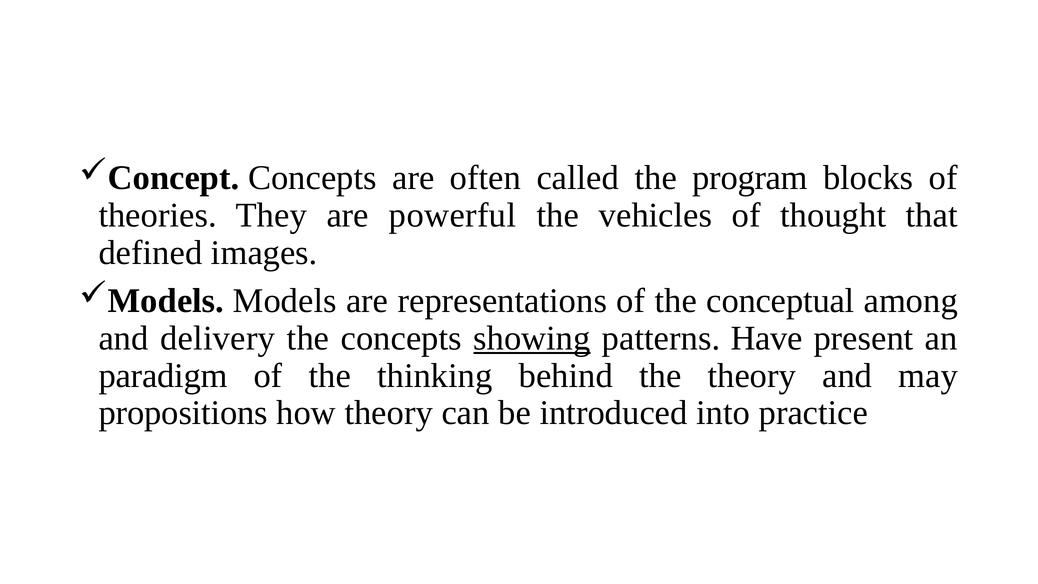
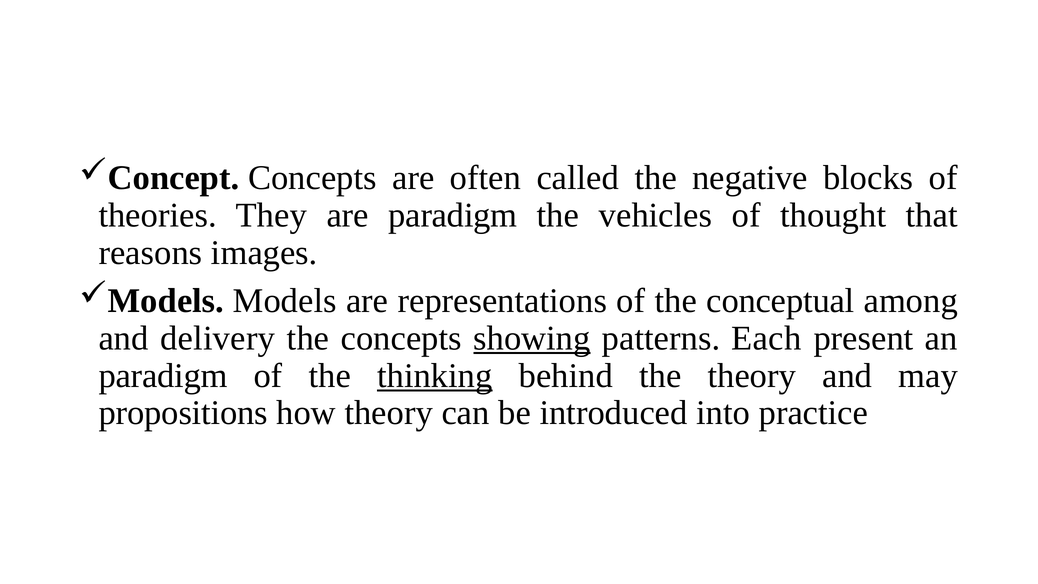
program: program -> negative (750, 178)
are powerful: powerful -> paradigm (453, 215)
defined: defined -> reasons (150, 253)
Have: Have -> Each (766, 338)
thinking underline: none -> present (435, 376)
